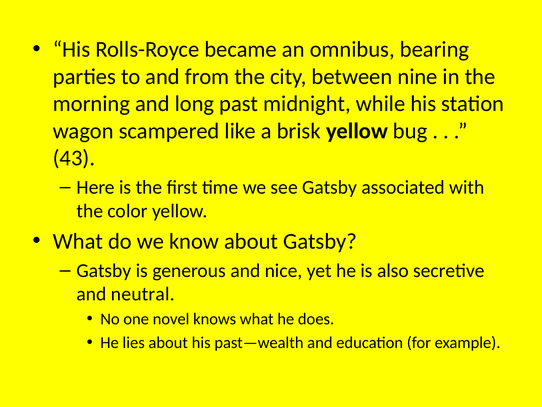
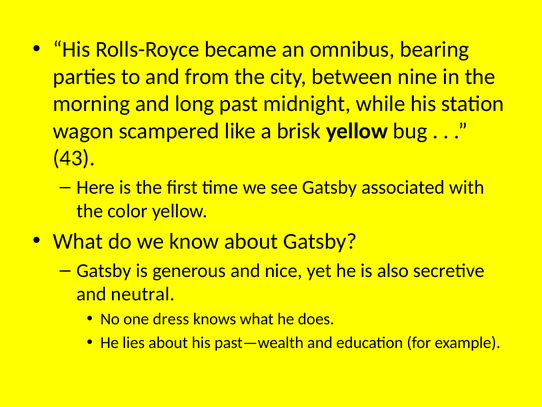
novel: novel -> dress (171, 319)
